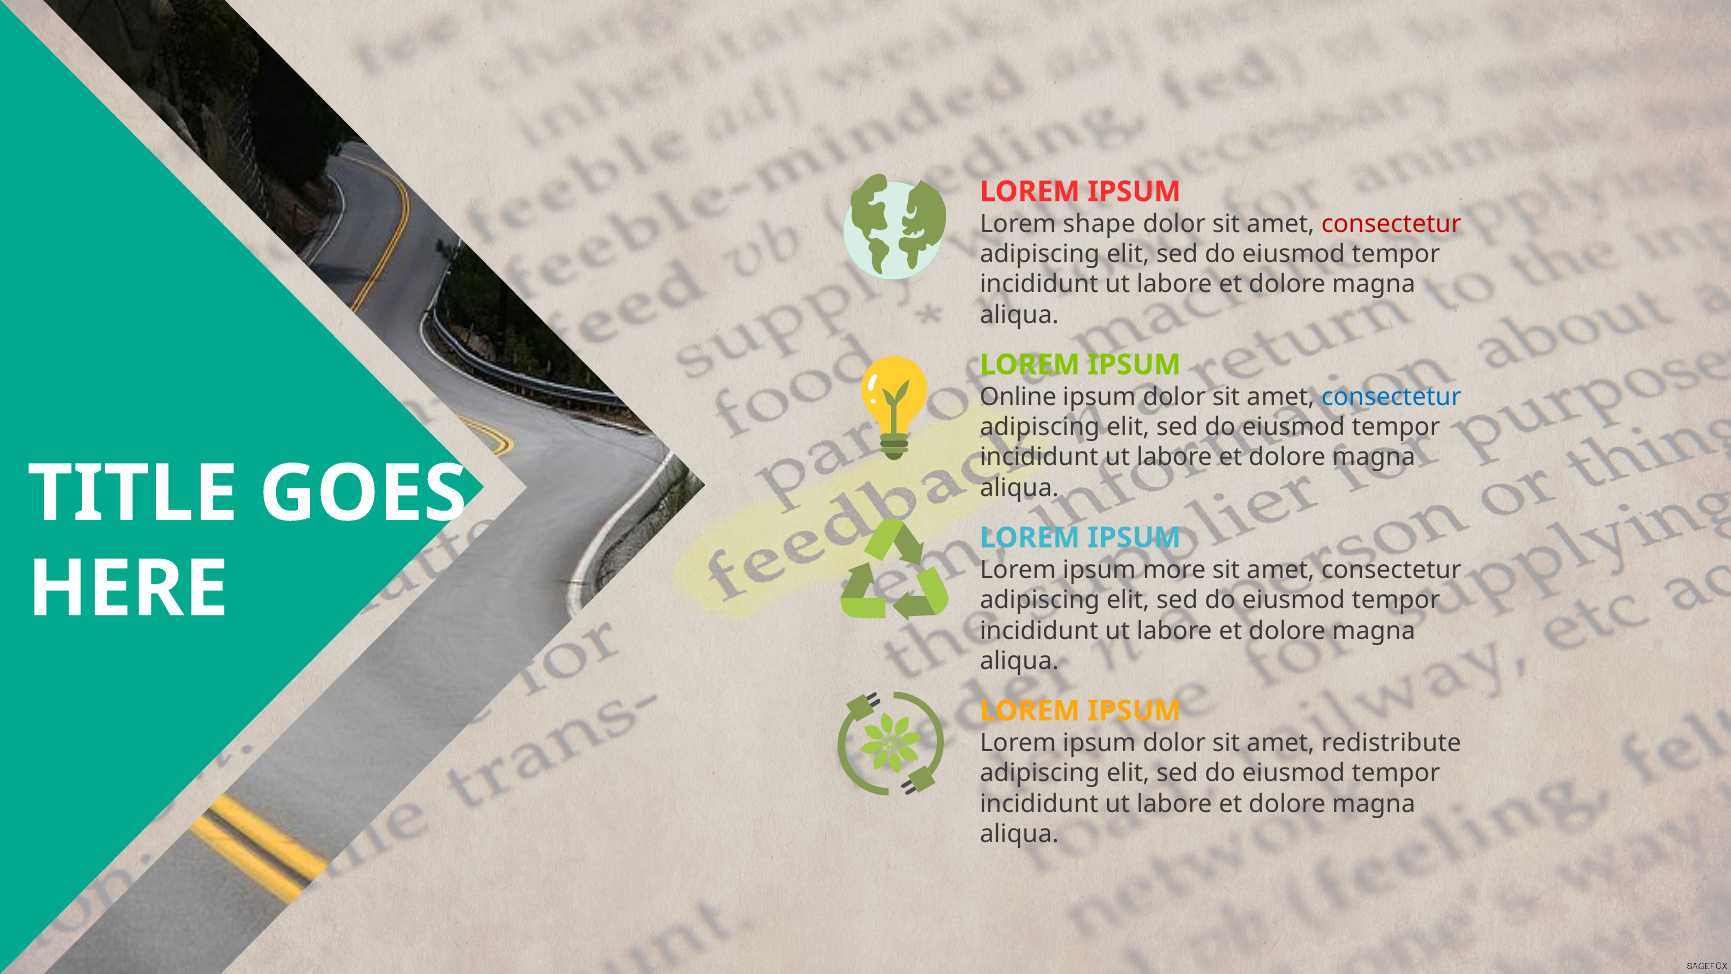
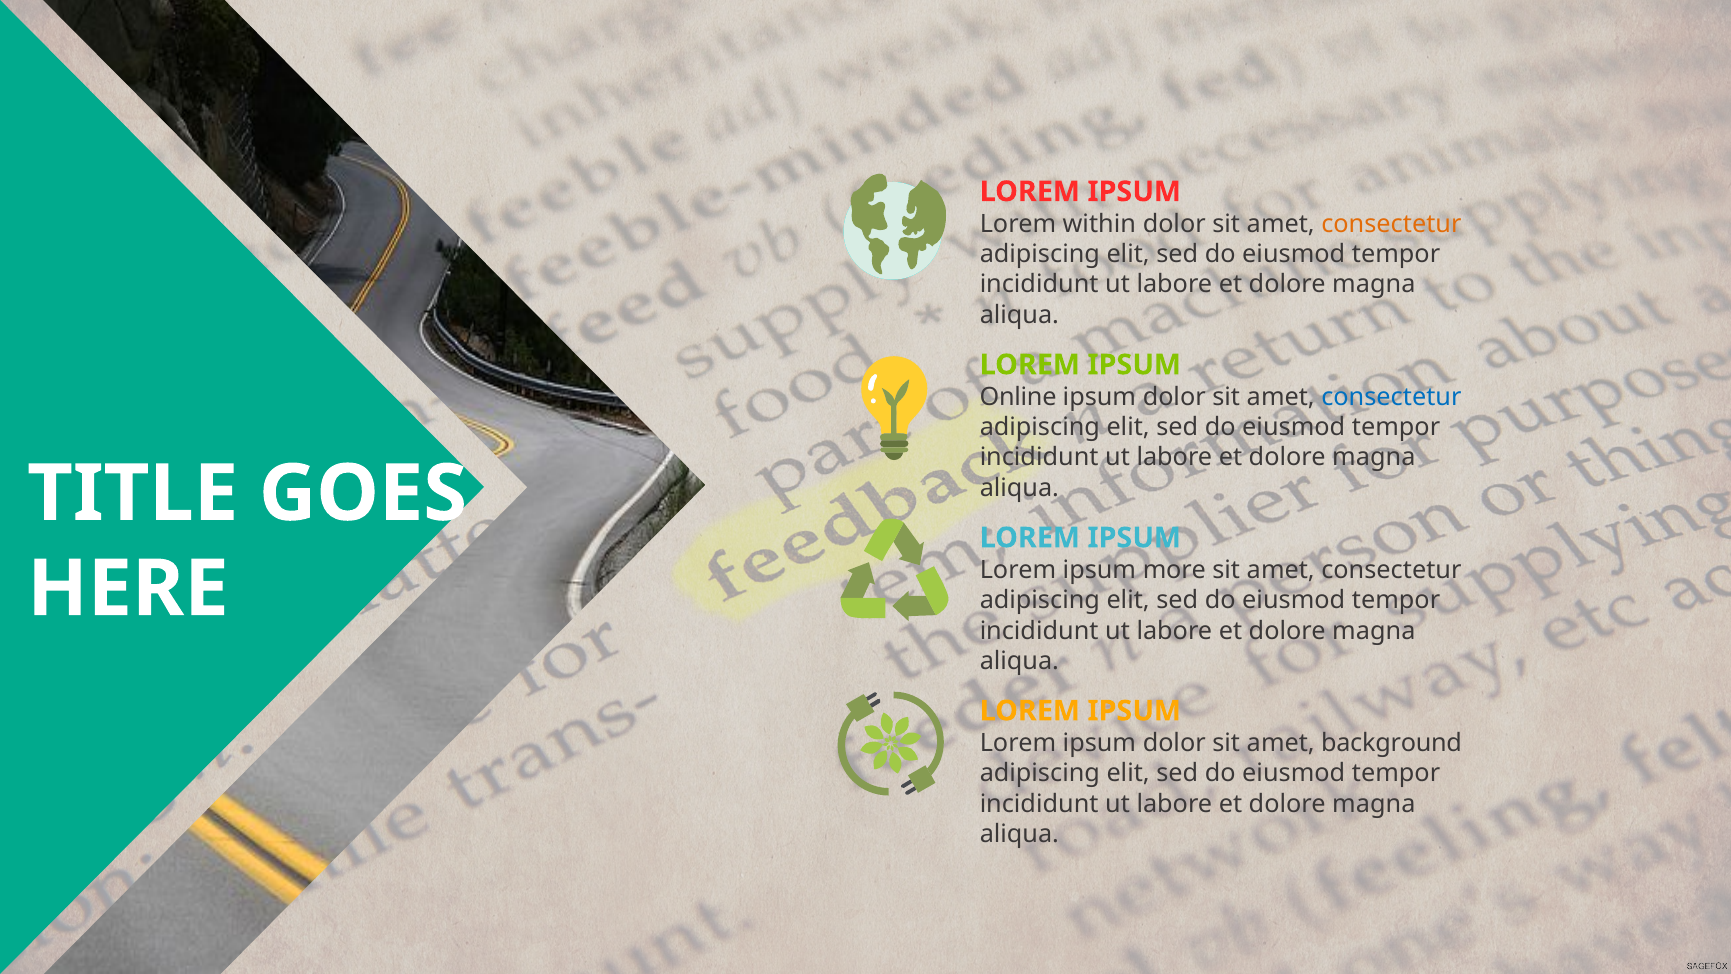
shape: shape -> within (1099, 224)
consectetur colour: red -> orange (1391, 224)
redistribute: redistribute -> background (1392, 743)
